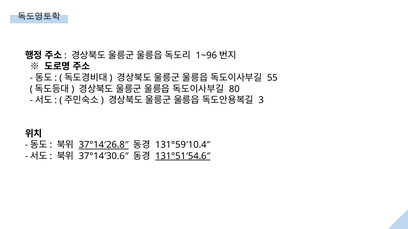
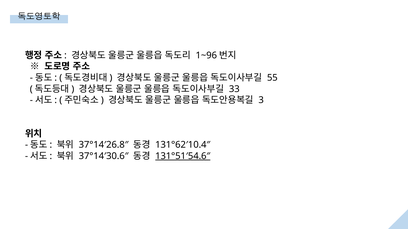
80: 80 -> 33 (234, 89)
37°14′26.8″ underline: present -> none (104, 145)
131°59′10.4″: 131°59′10.4″ -> 131°62′10.4″ (183, 145)
